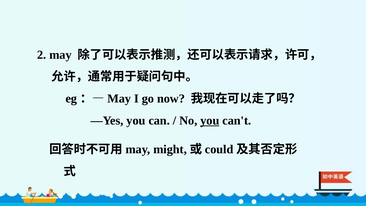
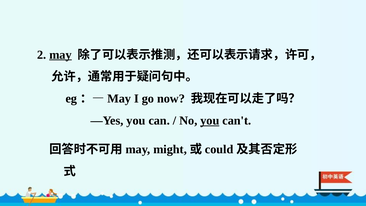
may underline: none -> present (61, 55)
